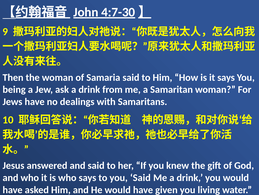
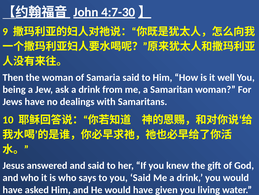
it says: says -> well (226, 77)
